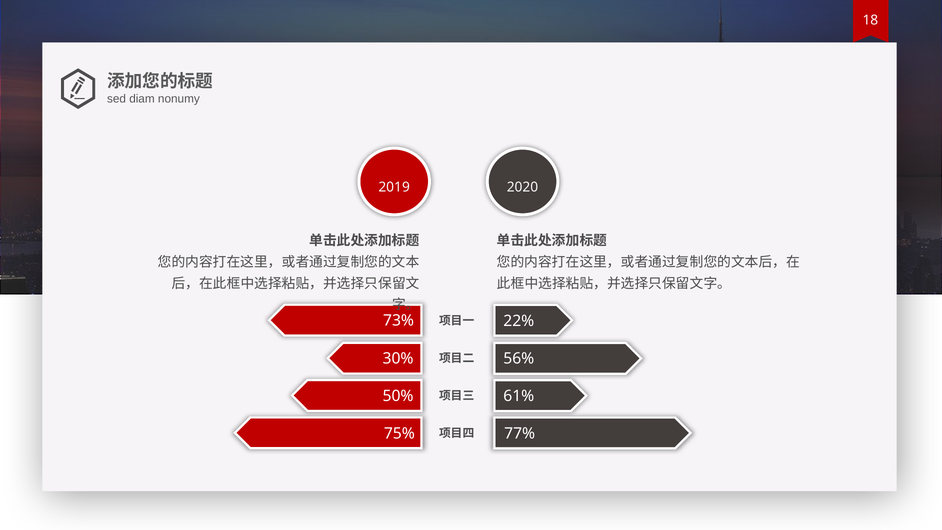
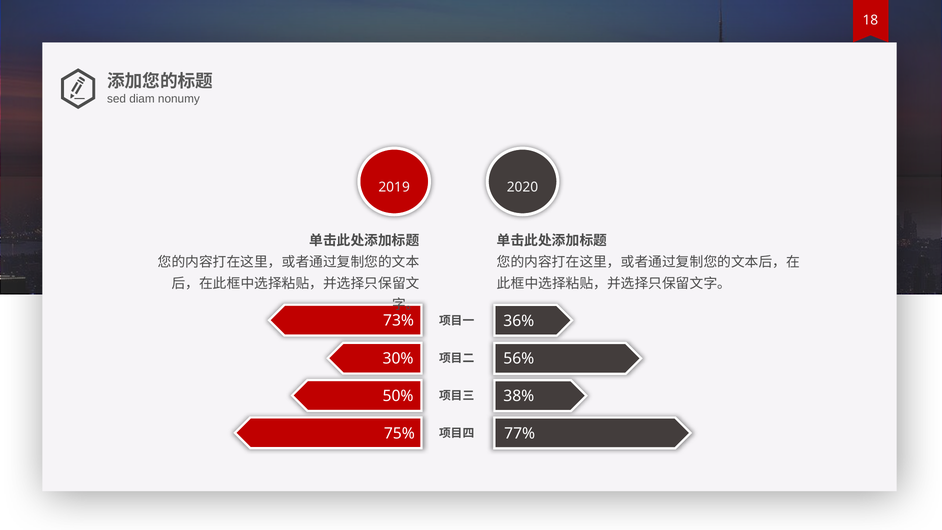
22%: 22% -> 36% (519, 321)
61%: 61% -> 38% (519, 396)
